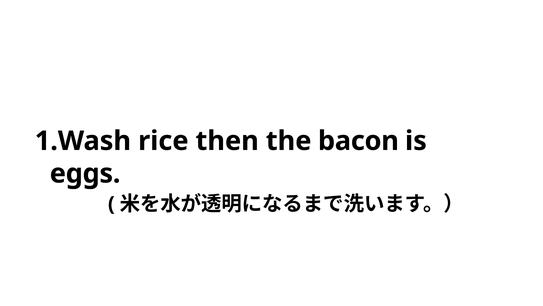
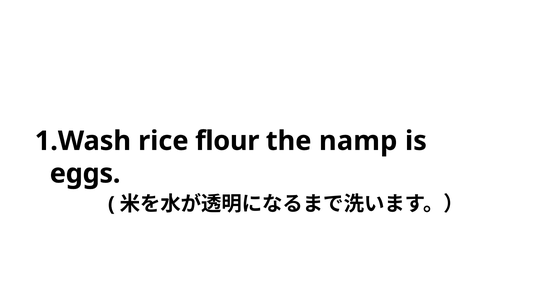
then: then -> flour (227, 141)
bacon: bacon -> namp (358, 141)
